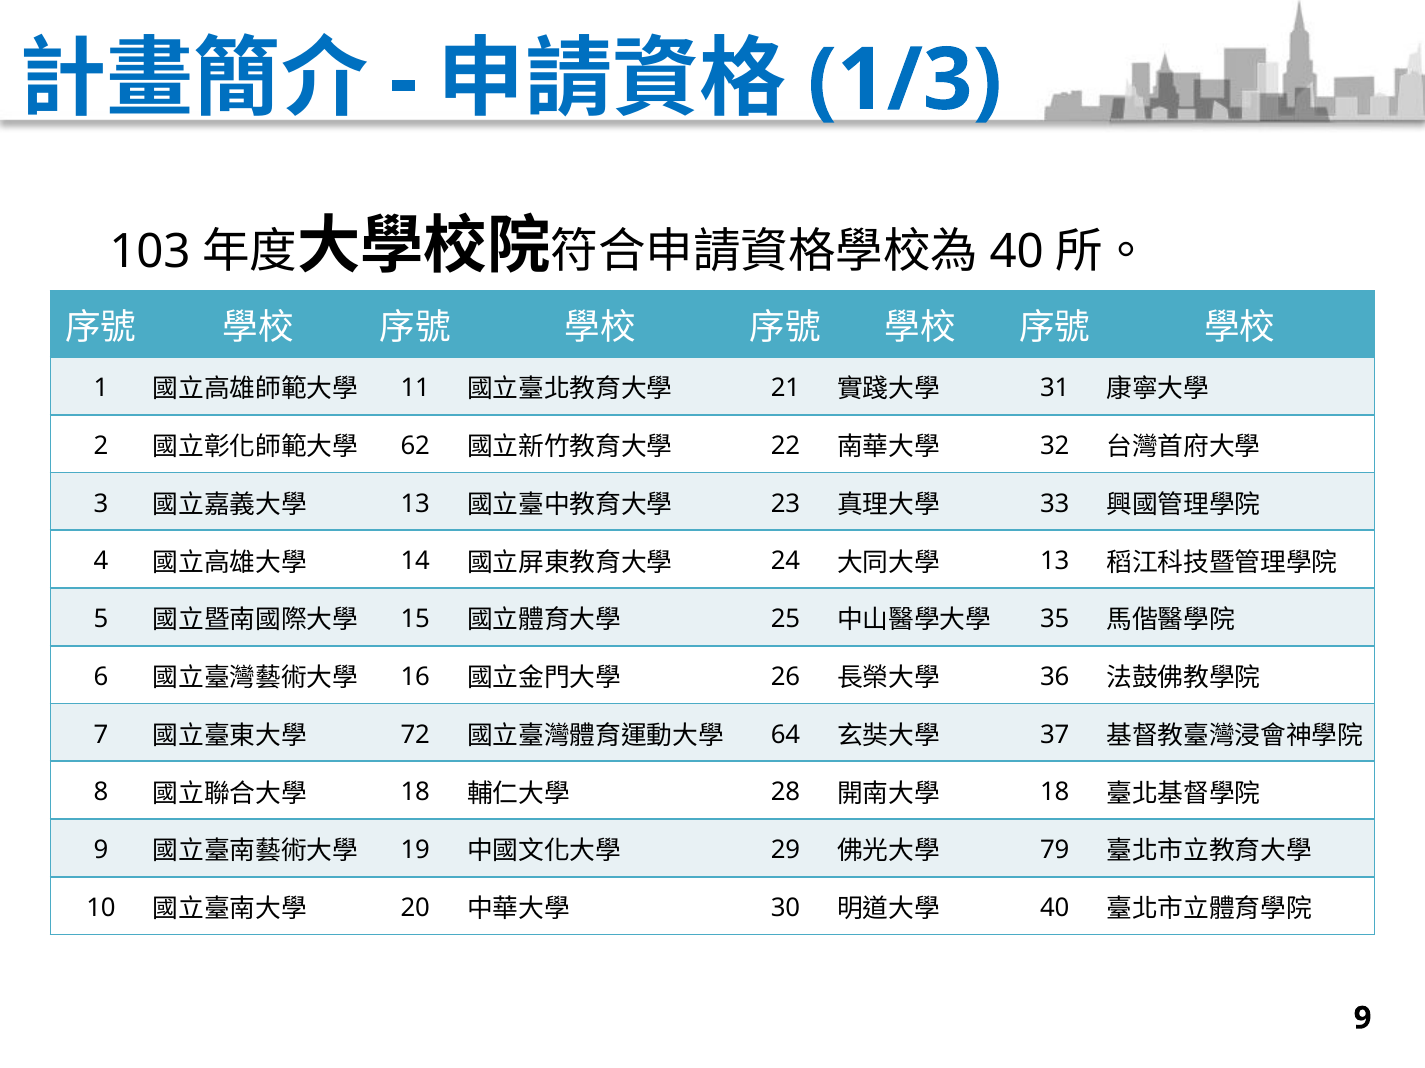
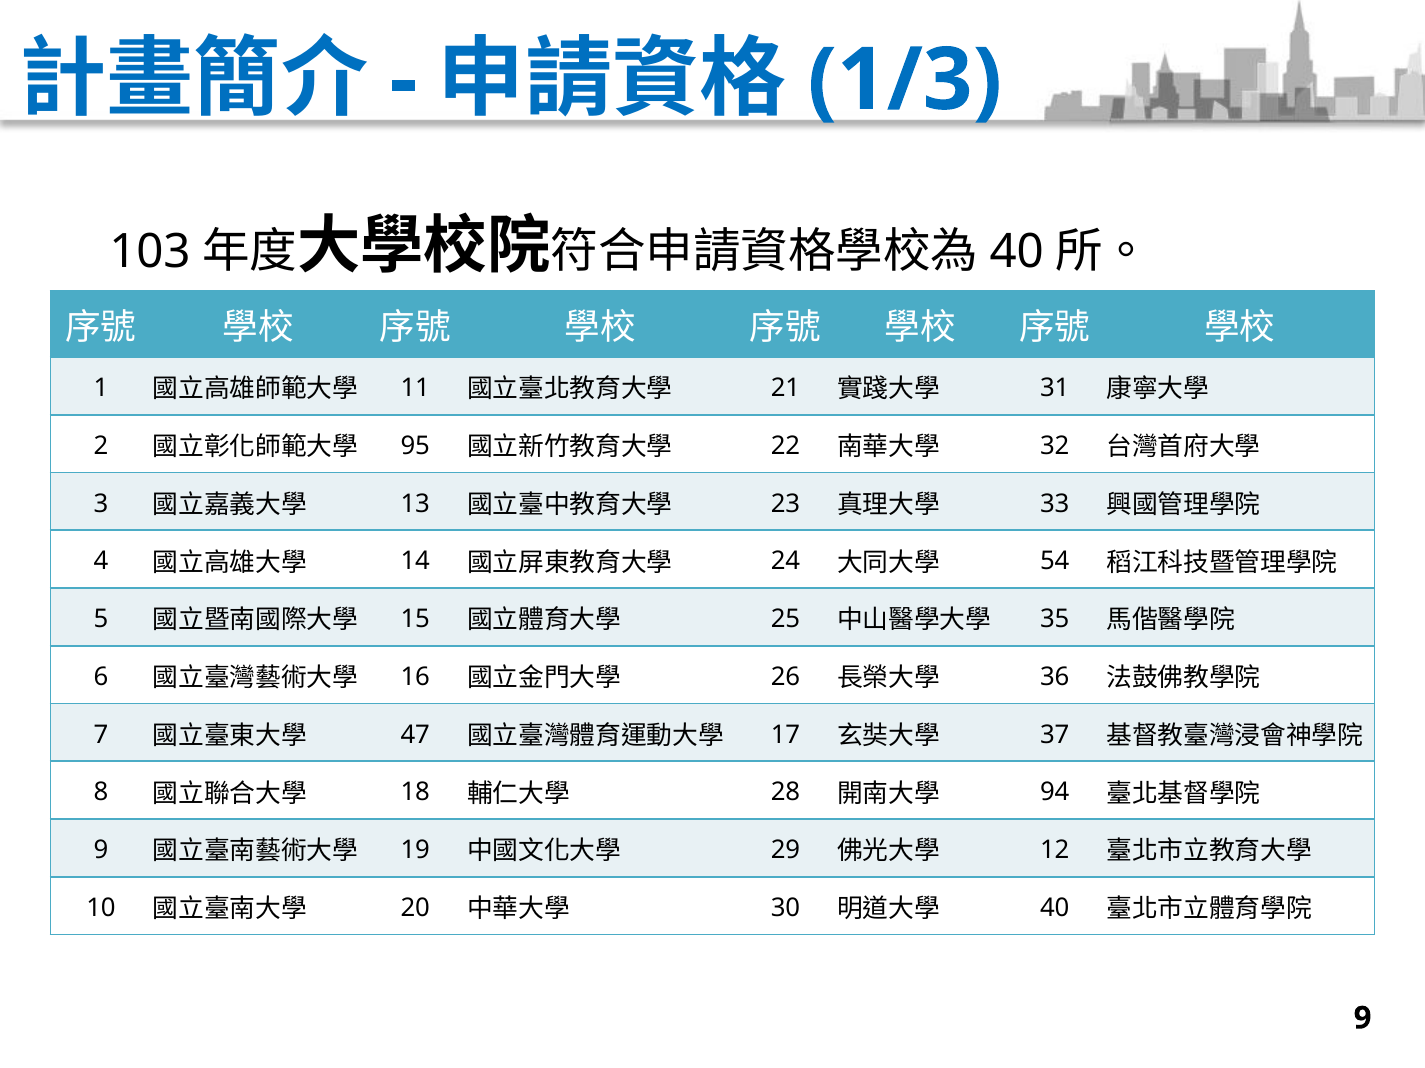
62: 62 -> 95 (415, 446)
13: 13 -> 54 (1055, 562)
72: 72 -> 47 (415, 735)
64: 64 -> 17 (785, 735)
18: 18 -> 94 (1055, 793)
79: 79 -> 12 (1055, 851)
